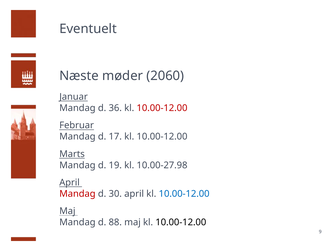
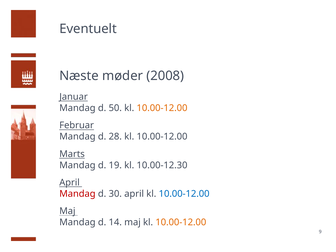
2060: 2060 -> 2008 (165, 76)
36: 36 -> 50 (115, 108)
10.00-12.00 colour: red -> orange (162, 108)
17: 17 -> 28 (115, 137)
10.00-27.98: 10.00-27.98 -> 10.00-12.30 (162, 165)
88: 88 -> 14 (115, 222)
10.00-12.00 colour: black -> orange (181, 222)
